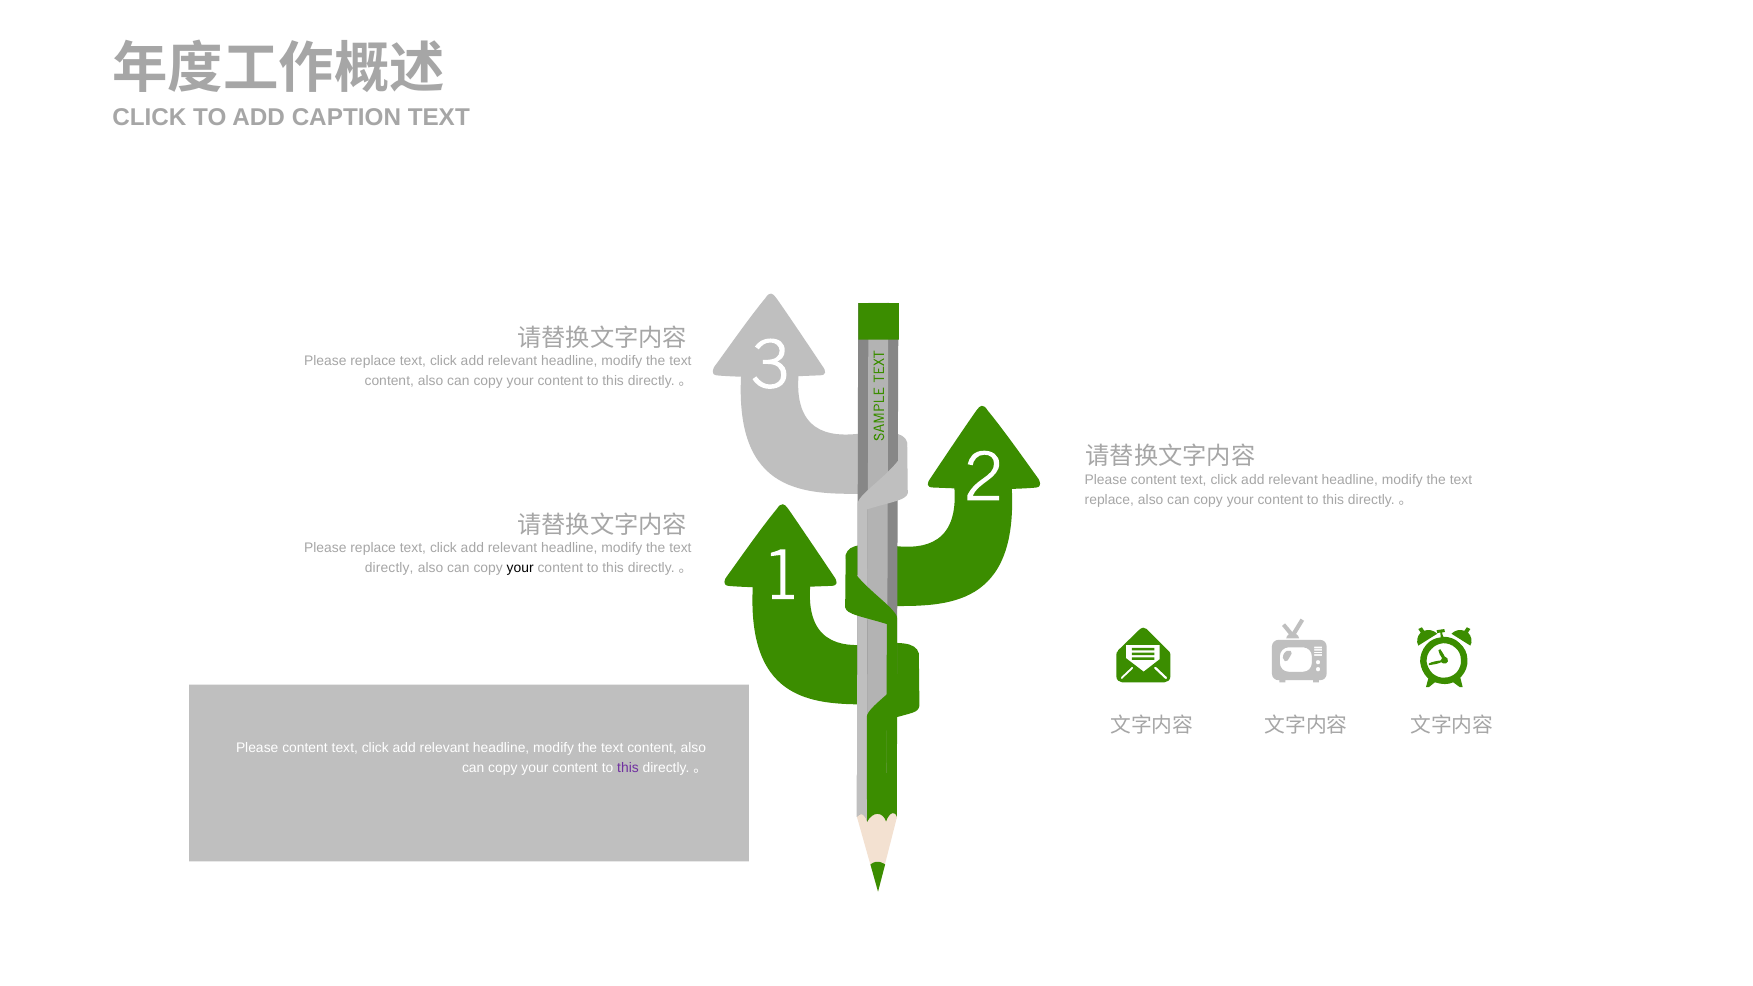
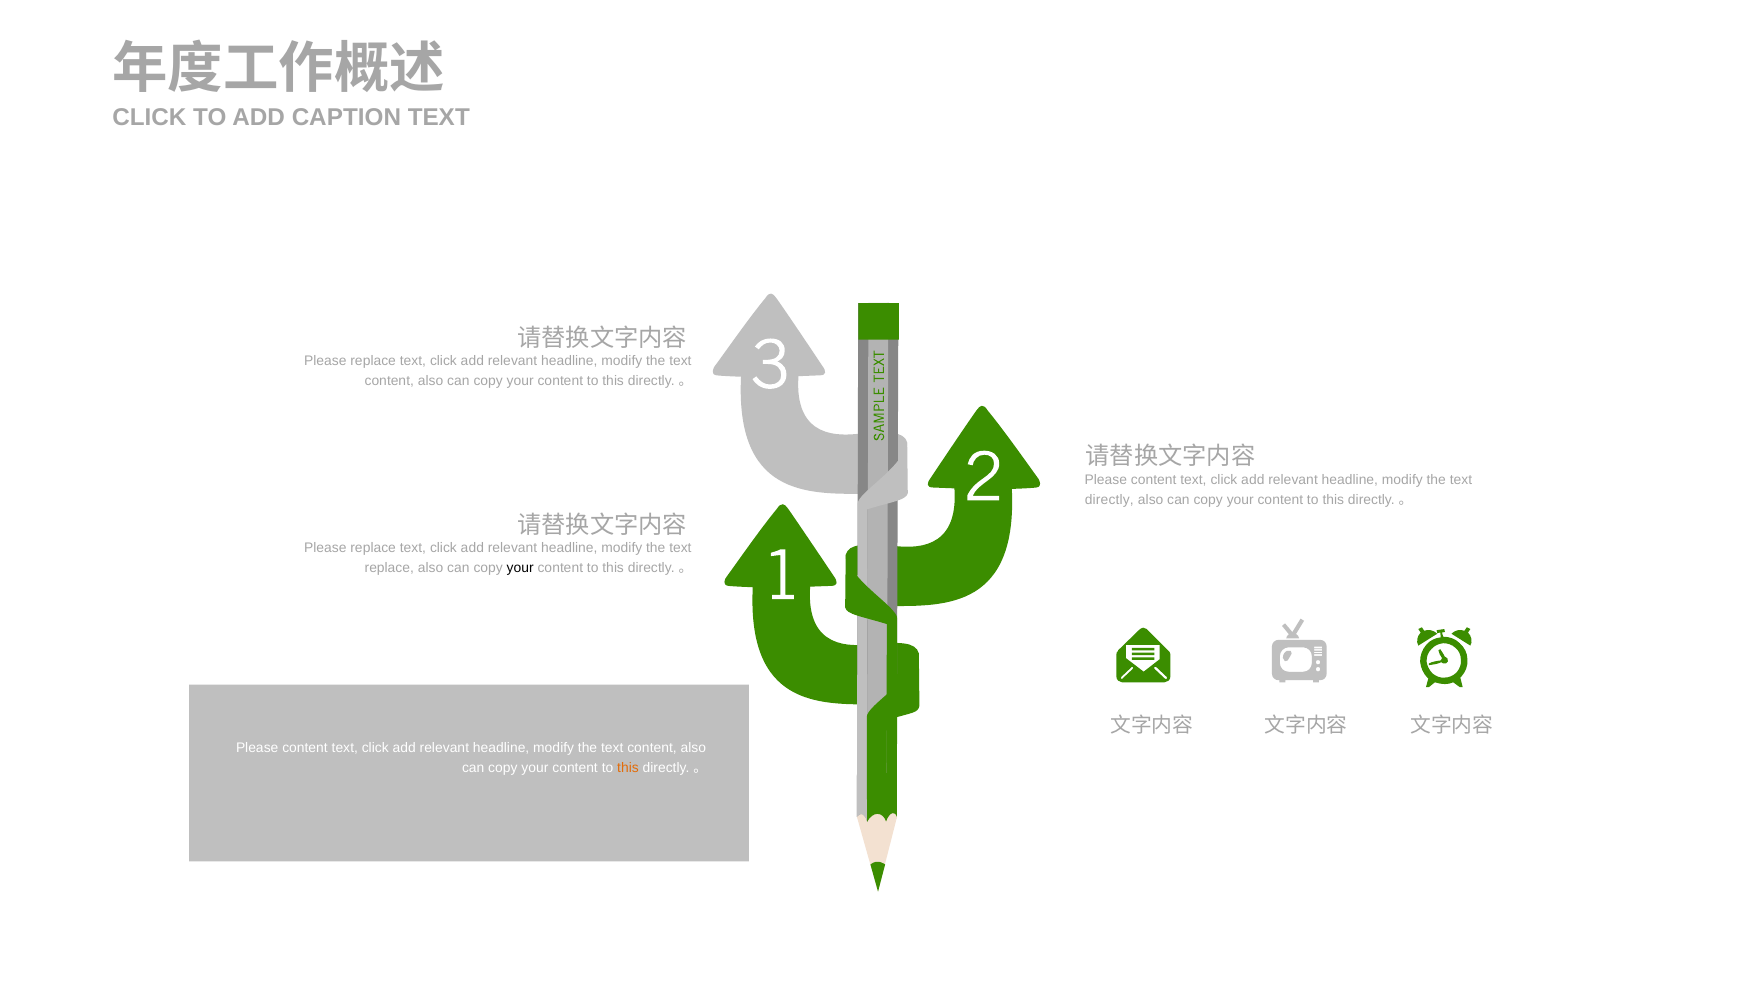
replace: replace -> directly (1109, 500)
directly: directly -> replace (389, 568)
this colour: purple -> orange (628, 768)
